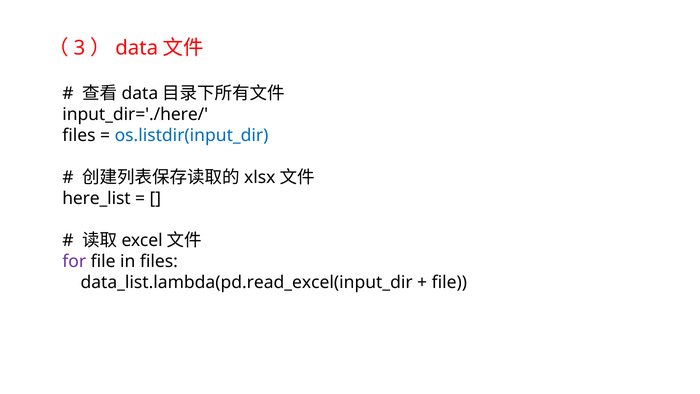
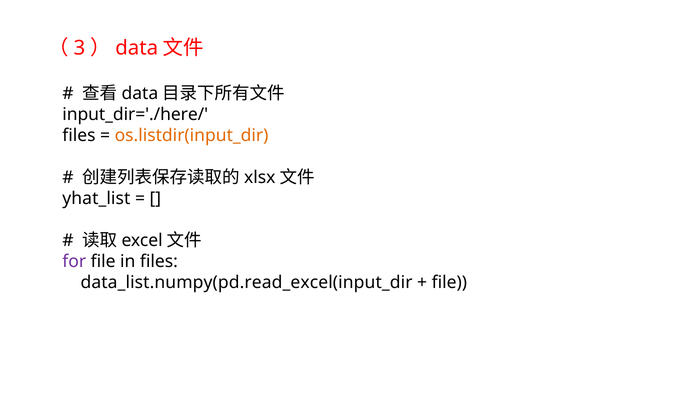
os.listdir(input_dir colour: blue -> orange (192, 135)
here_list: here_list -> yhat_list (96, 198)
data_list.lambda(pd.read_excel(input_dir: data_list.lambda(pd.read_excel(input_dir -> data_list.numpy(pd.read_excel(input_dir (247, 282)
